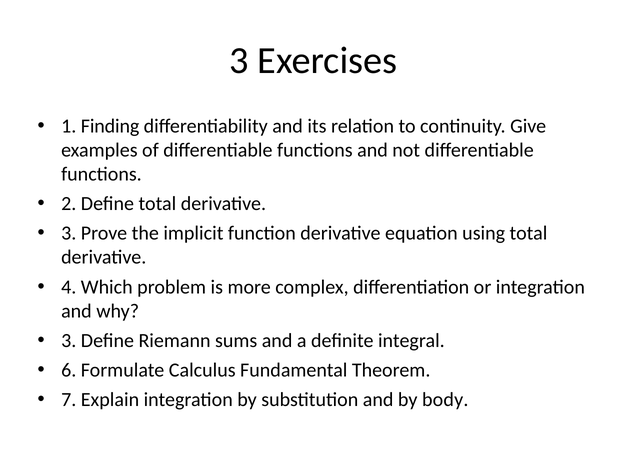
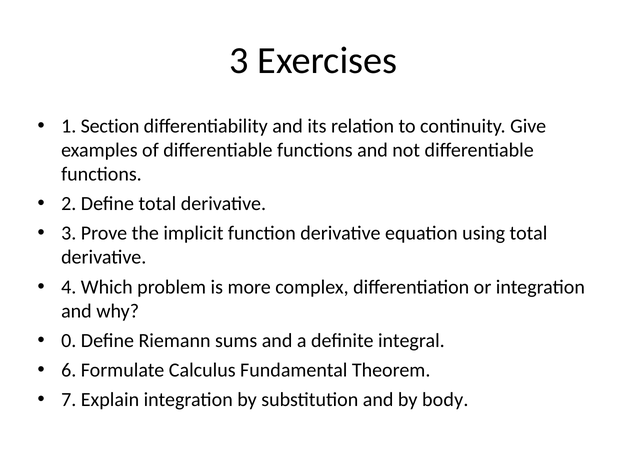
Finding: Finding -> Section (110, 126)
3: 3 -> 0 (69, 341)
